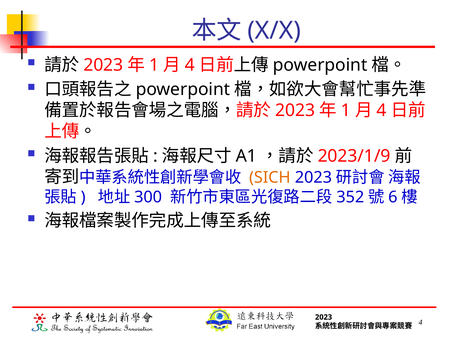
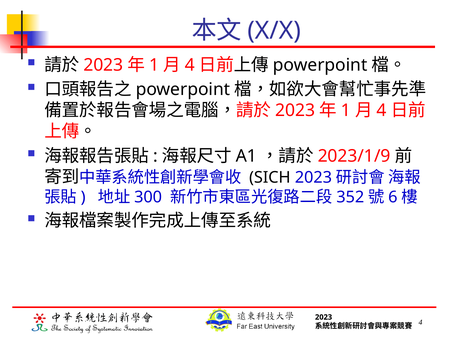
SICH colour: orange -> black (270, 177)
